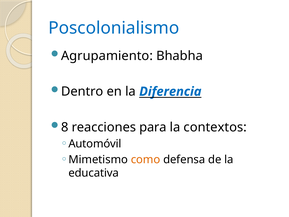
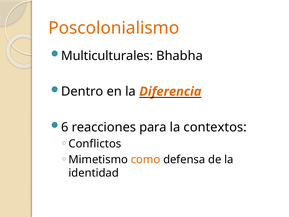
Poscolonialismo colour: blue -> orange (114, 28)
Agrupamiento: Agrupamiento -> Multiculturales (107, 56)
Diferencia colour: blue -> orange (170, 91)
8: 8 -> 6 (65, 127)
Automóvil: Automóvil -> Conflictos (95, 144)
educativa: educativa -> identidad (94, 173)
